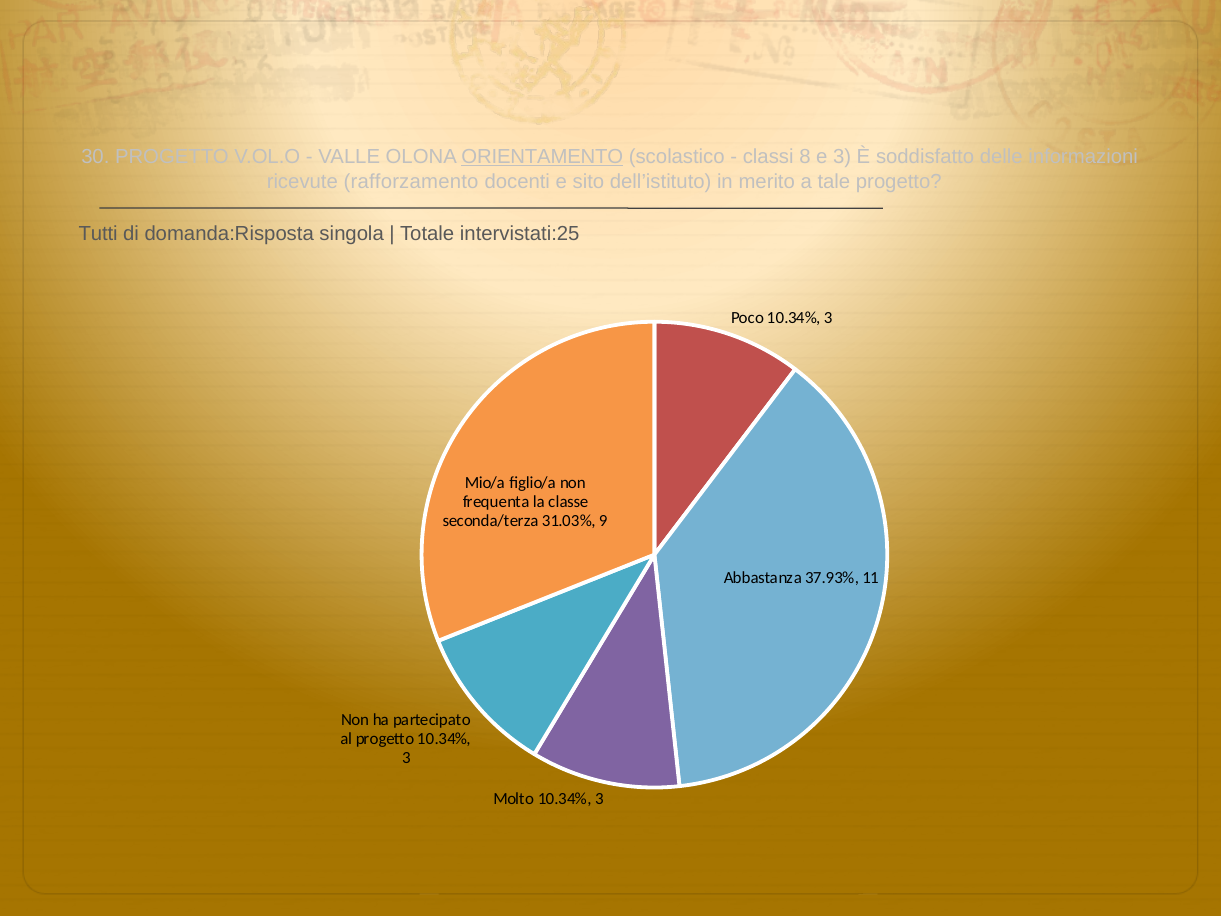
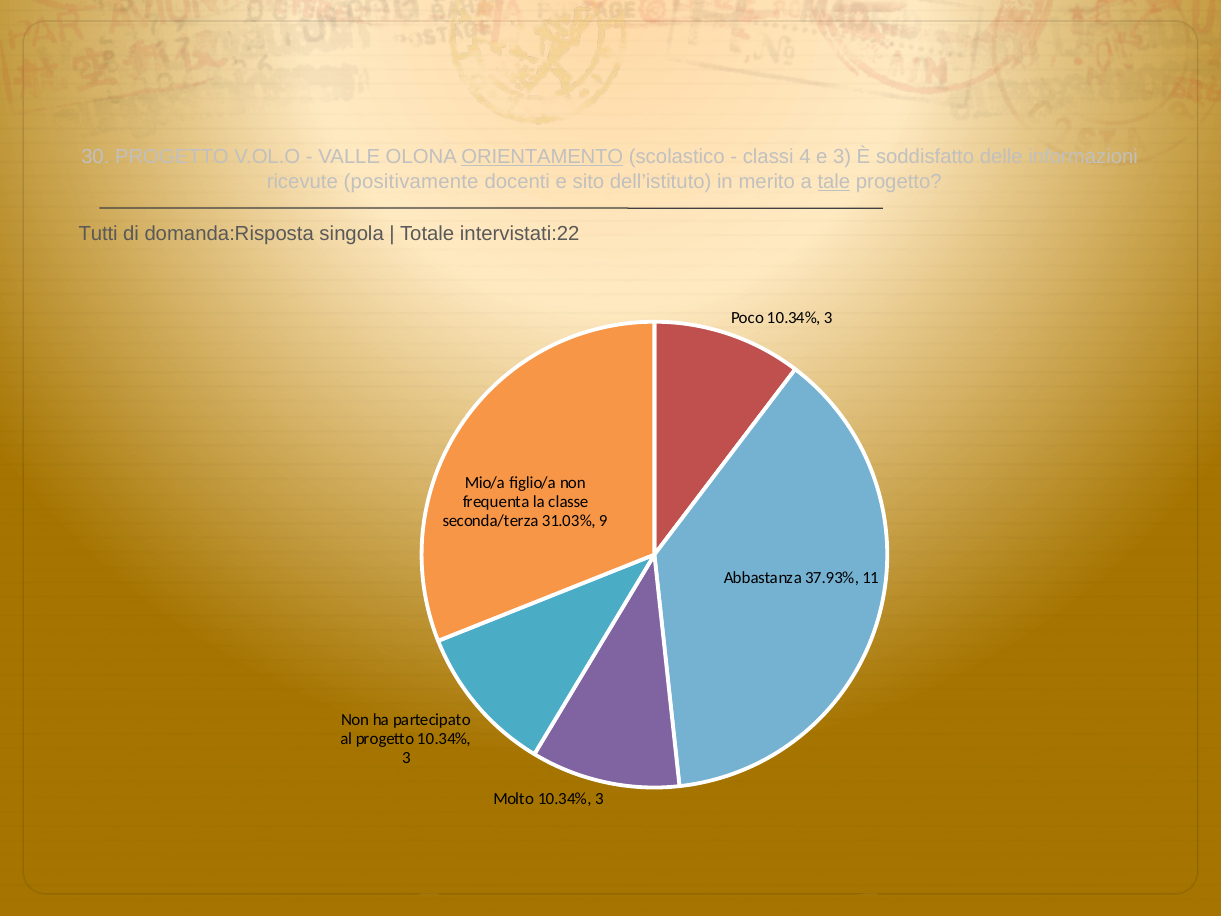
8: 8 -> 4 (805, 157)
rafforzamento: rafforzamento -> positivamente (411, 181)
tale underline: none -> present (834, 181)
intervistati:25: intervistati:25 -> intervistati:22 (520, 233)
